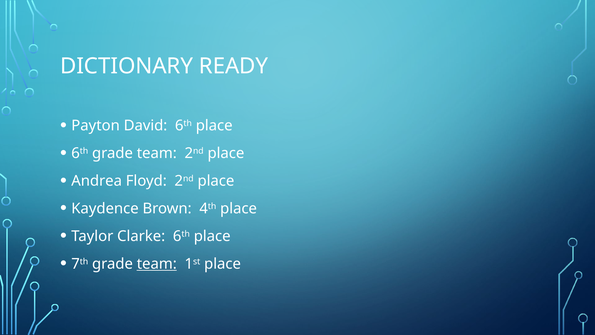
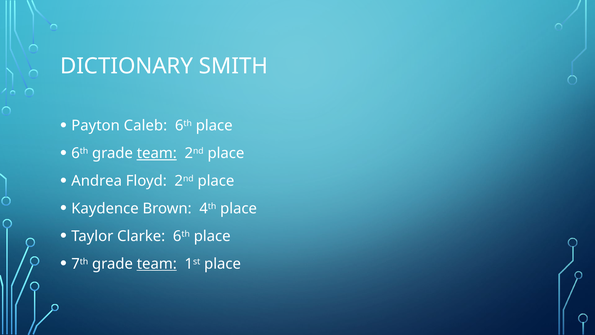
READY: READY -> SMITH (233, 66)
David: David -> Caleb (145, 126)
team underline: none -> present (157, 153)
